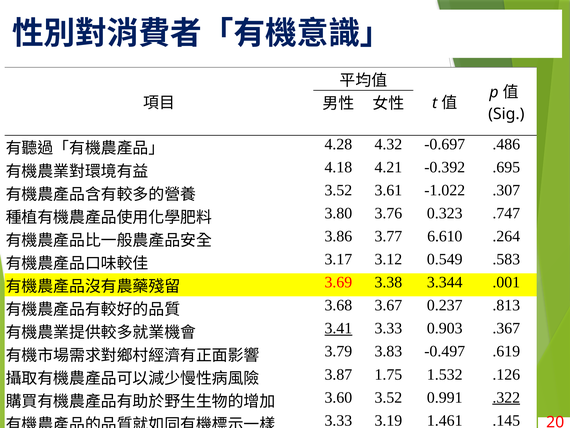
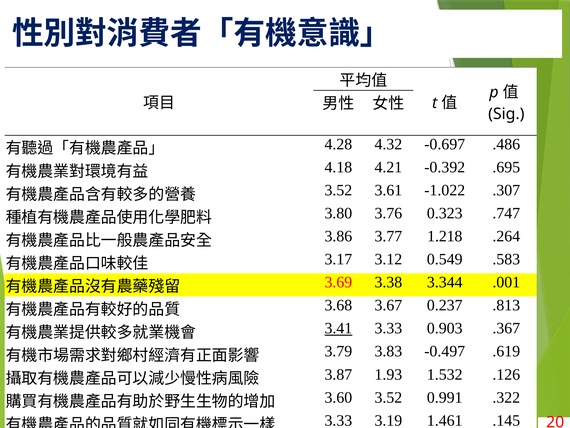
6.610: 6.610 -> 1.218 (445, 236)
1.75: 1.75 -> 1.93 (388, 374)
.322 underline: present -> none (506, 397)
